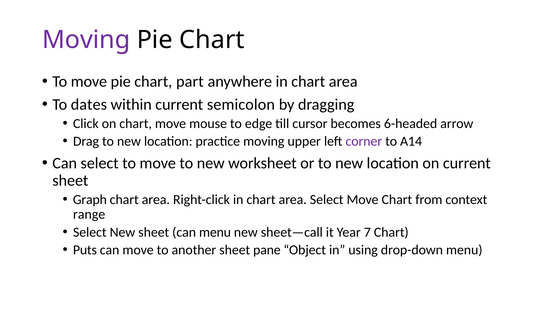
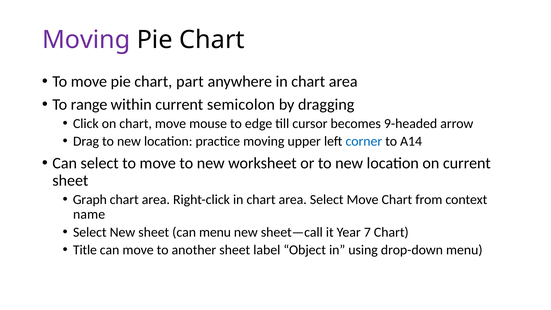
dates: dates -> range (89, 105)
6-headed: 6-headed -> 9-headed (411, 124)
corner colour: purple -> blue (364, 141)
range: range -> name (89, 214)
Puts: Puts -> Title (85, 250)
pane: pane -> label (267, 250)
